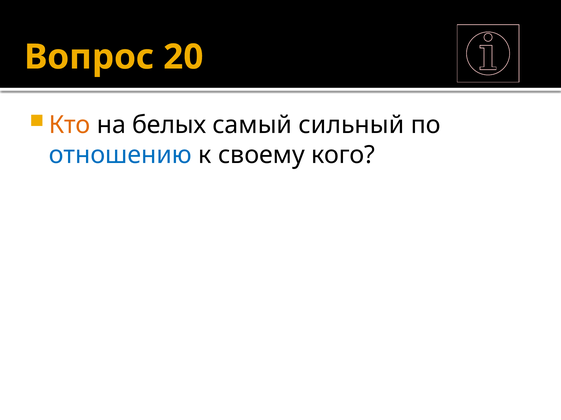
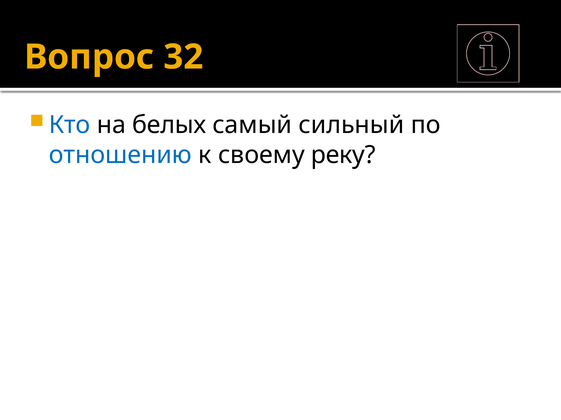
20: 20 -> 32 (183, 57)
Кто colour: orange -> blue (70, 125)
кого: кого -> реку (343, 155)
